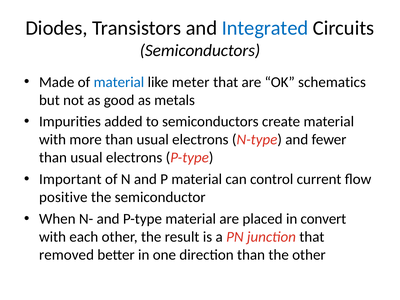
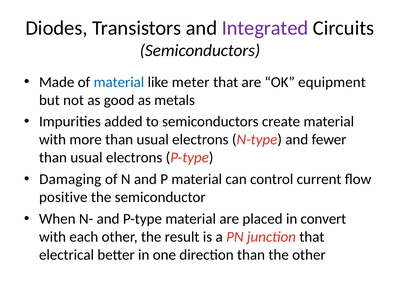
Integrated colour: blue -> purple (265, 28)
schematics: schematics -> equipment (332, 82)
Important: Important -> Damaging (70, 179)
removed: removed -> electrical (67, 255)
